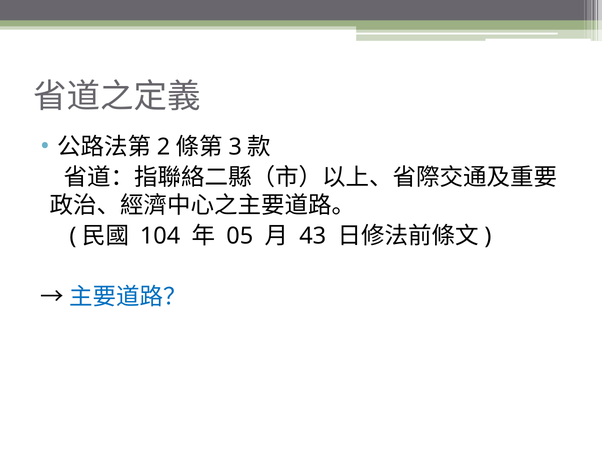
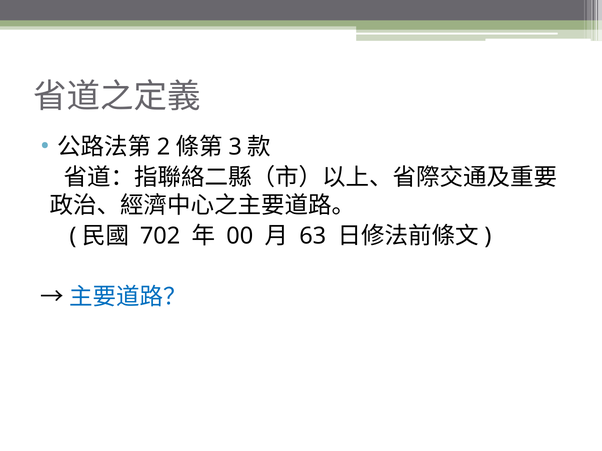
104: 104 -> 702 (160, 236)
05: 05 -> 00 (240, 236)
43: 43 -> 63 (313, 236)
